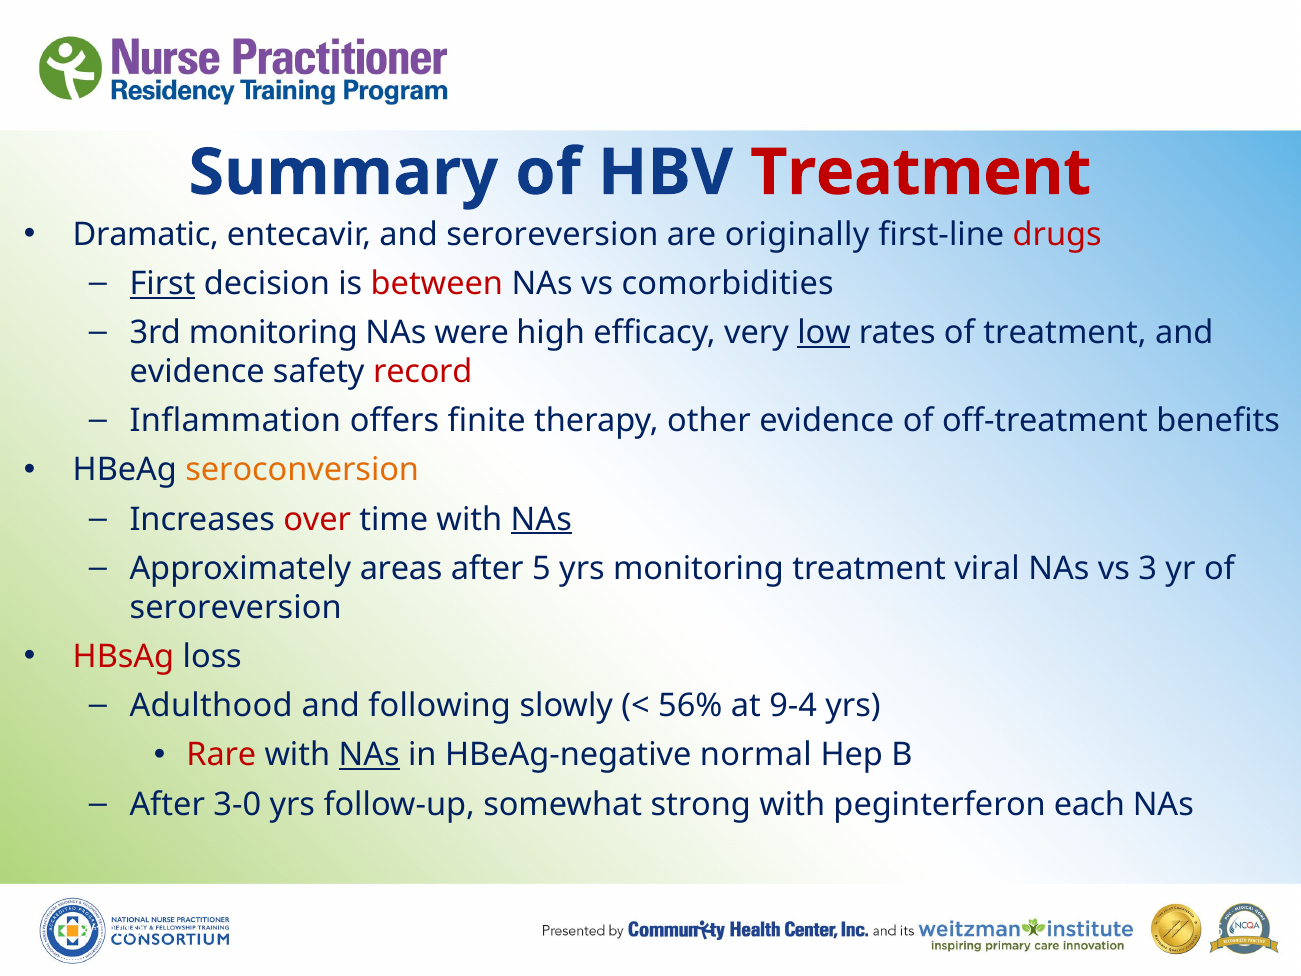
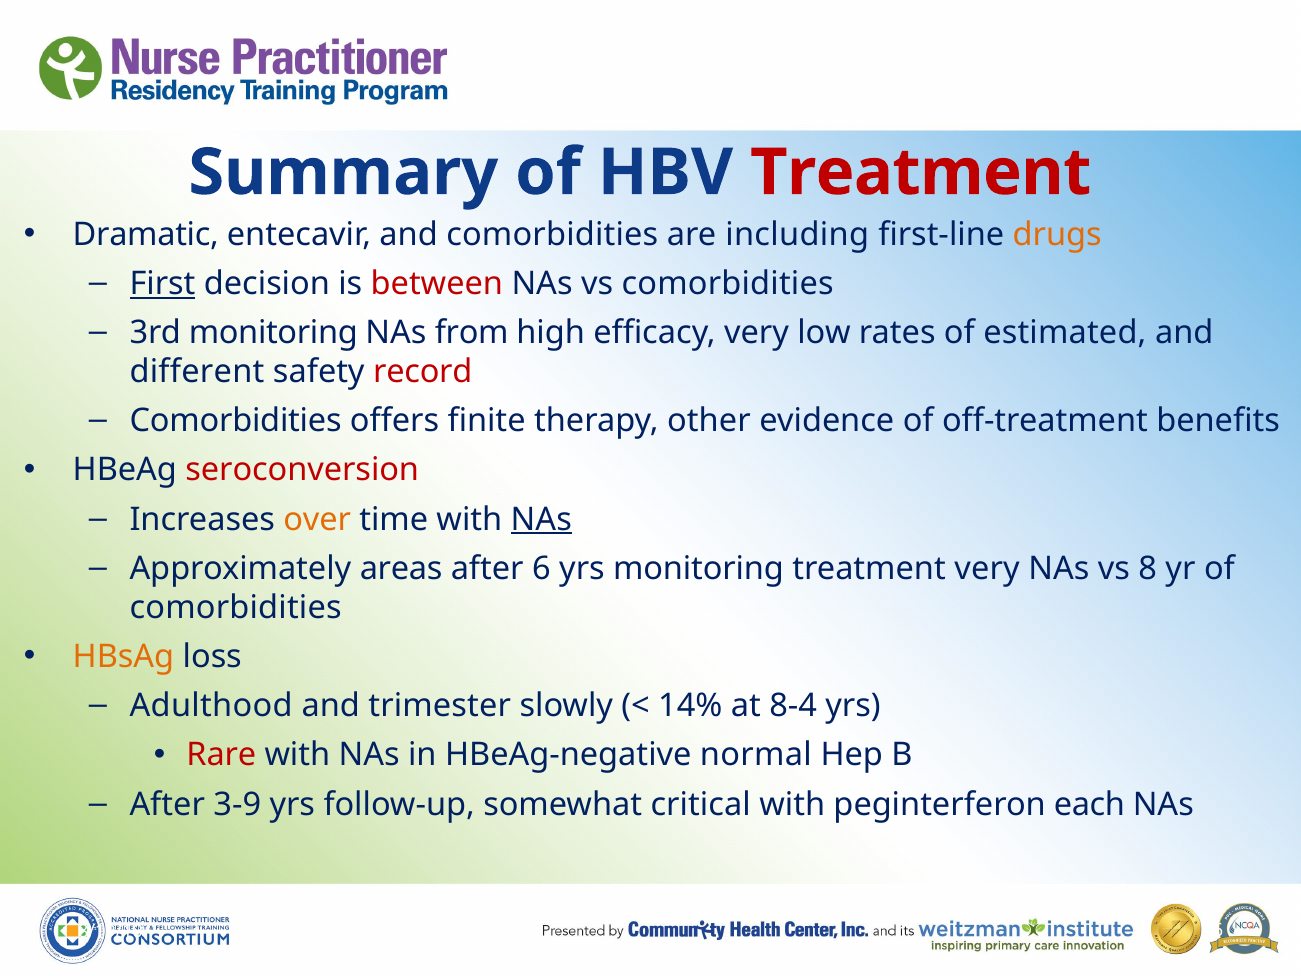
and seroreversion: seroreversion -> comorbidities (552, 234)
originally: originally -> including (797, 234)
drugs colour: red -> orange (1057, 234)
were: were -> from (472, 333)
low underline: present -> none (824, 333)
of treatment: treatment -> estimated (1065, 333)
evidence: evidence -> different (197, 372)
Inflammation: Inflammation -> Comorbidities (236, 421)
seroconversion colour: orange -> red (302, 470)
over colour: red -> orange (317, 519)
5: 5 -> 6 (541, 568)
treatment viral: viral -> very (987, 568)
3: 3 -> 8 (1148, 568)
seroreversion: seroreversion -> comorbidities (236, 607)
HBsAg colour: red -> orange (123, 657)
following: following -> trimester (440, 706)
56%: 56% -> 14% (690, 706)
9-4: 9-4 -> 8-4 (793, 706)
NAs underline: present -> none (369, 755)
3-0: 3-0 -> 3-9 (237, 804)
strong: strong -> critical (701, 804)
